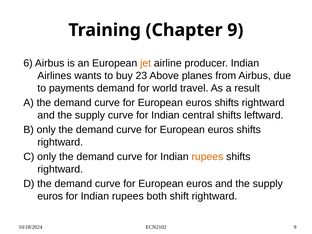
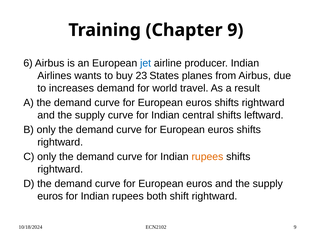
jet colour: orange -> blue (146, 63)
Above: Above -> States (164, 76)
payments: payments -> increases (71, 88)
